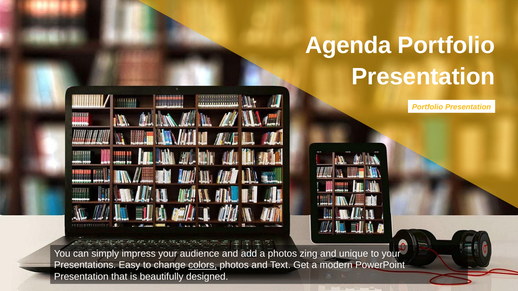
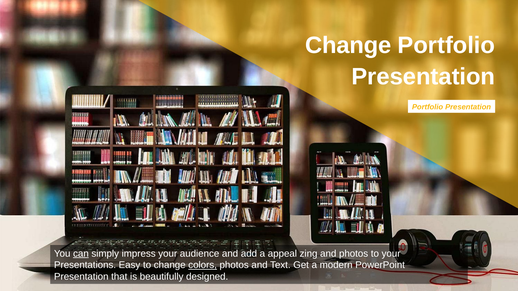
Agenda: Agenda -> Change (348, 45)
can underline: none -> present (81, 254)
a photos: photos -> appeal (282, 254)
and unique: unique -> photos (354, 254)
